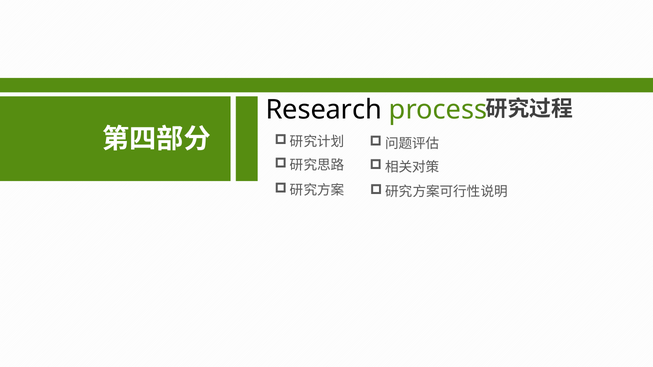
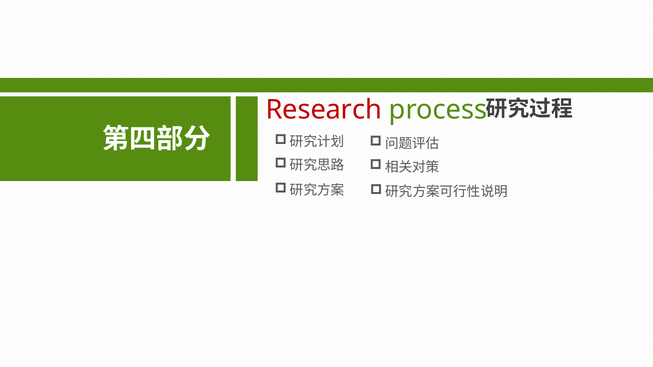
Research colour: black -> red (324, 110)
